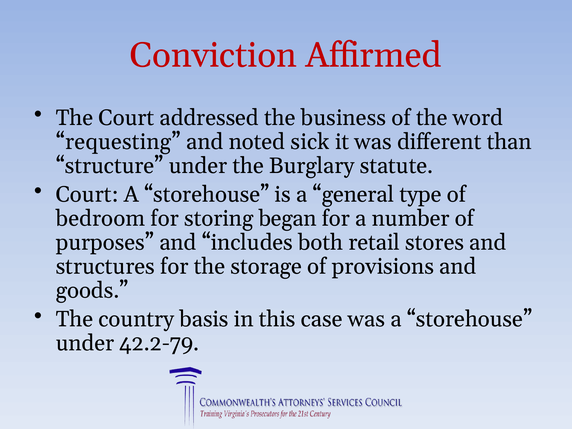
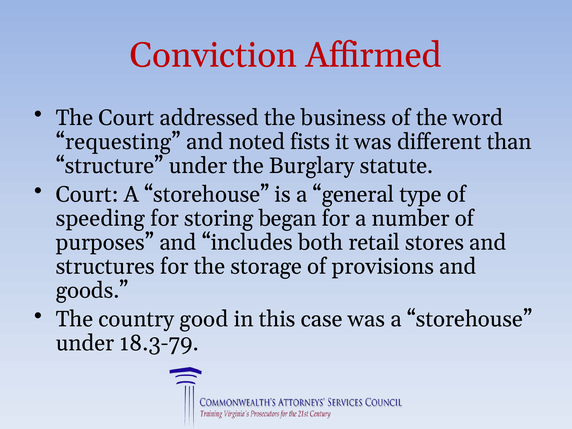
sick: sick -> fists (310, 142)
bedroom: bedroom -> speeding (100, 219)
basis: basis -> good (204, 319)
42.2-79: 42.2-79 -> 18.3-79 (159, 343)
